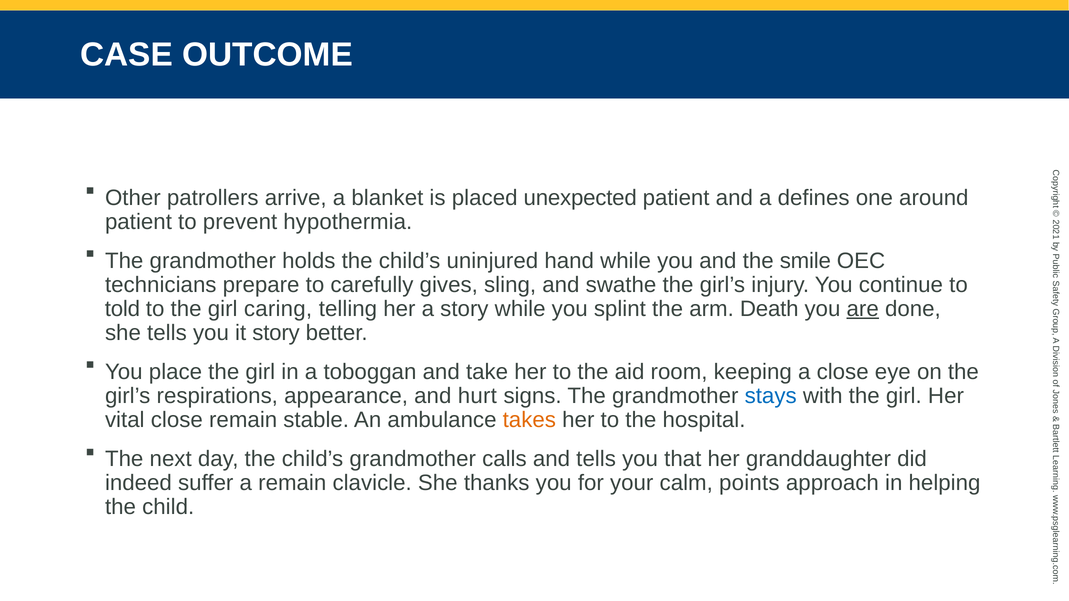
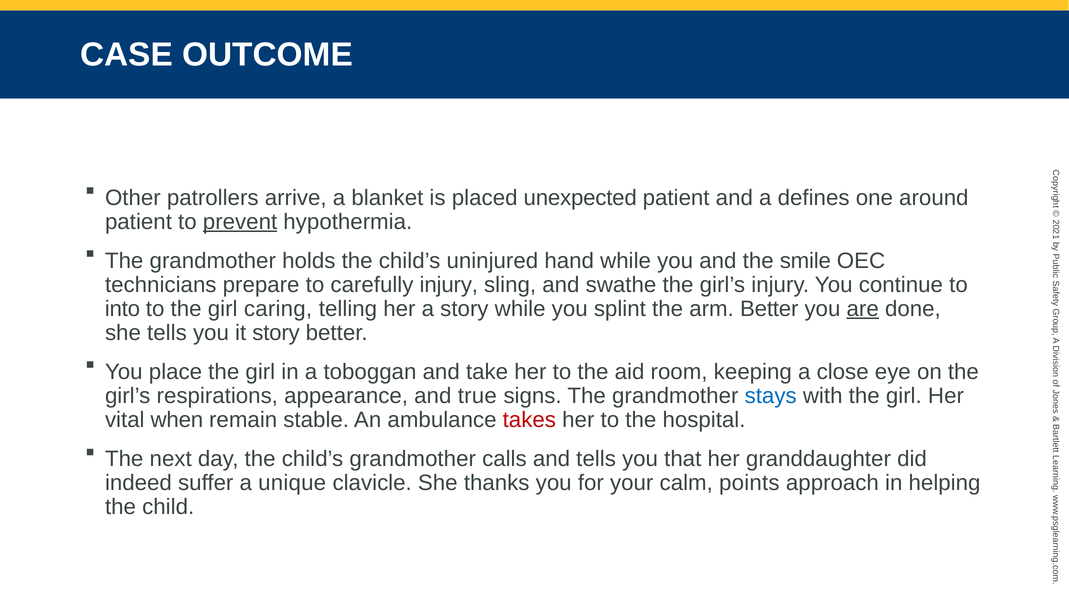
prevent underline: none -> present (240, 222)
carefully gives: gives -> injury (449, 285)
told: told -> into (122, 309)
arm Death: Death -> Better (769, 309)
hurt: hurt -> true (477, 396)
vital close: close -> when (177, 420)
takes colour: orange -> red (529, 420)
a remain: remain -> unique (292, 483)
